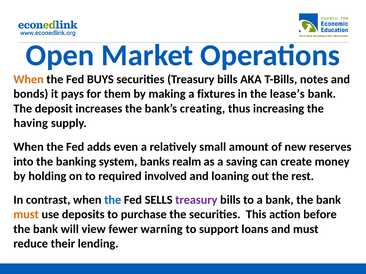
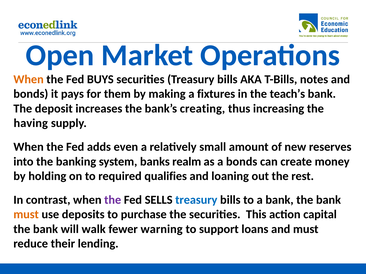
lease’s: lease’s -> teach’s (287, 94)
a saving: saving -> bonds (242, 162)
involved: involved -> qualifies (166, 176)
the colour: blue -> purple (113, 200)
treasury colour: purple -> blue (196, 200)
before: before -> capital (320, 215)
view: view -> walk (94, 229)
